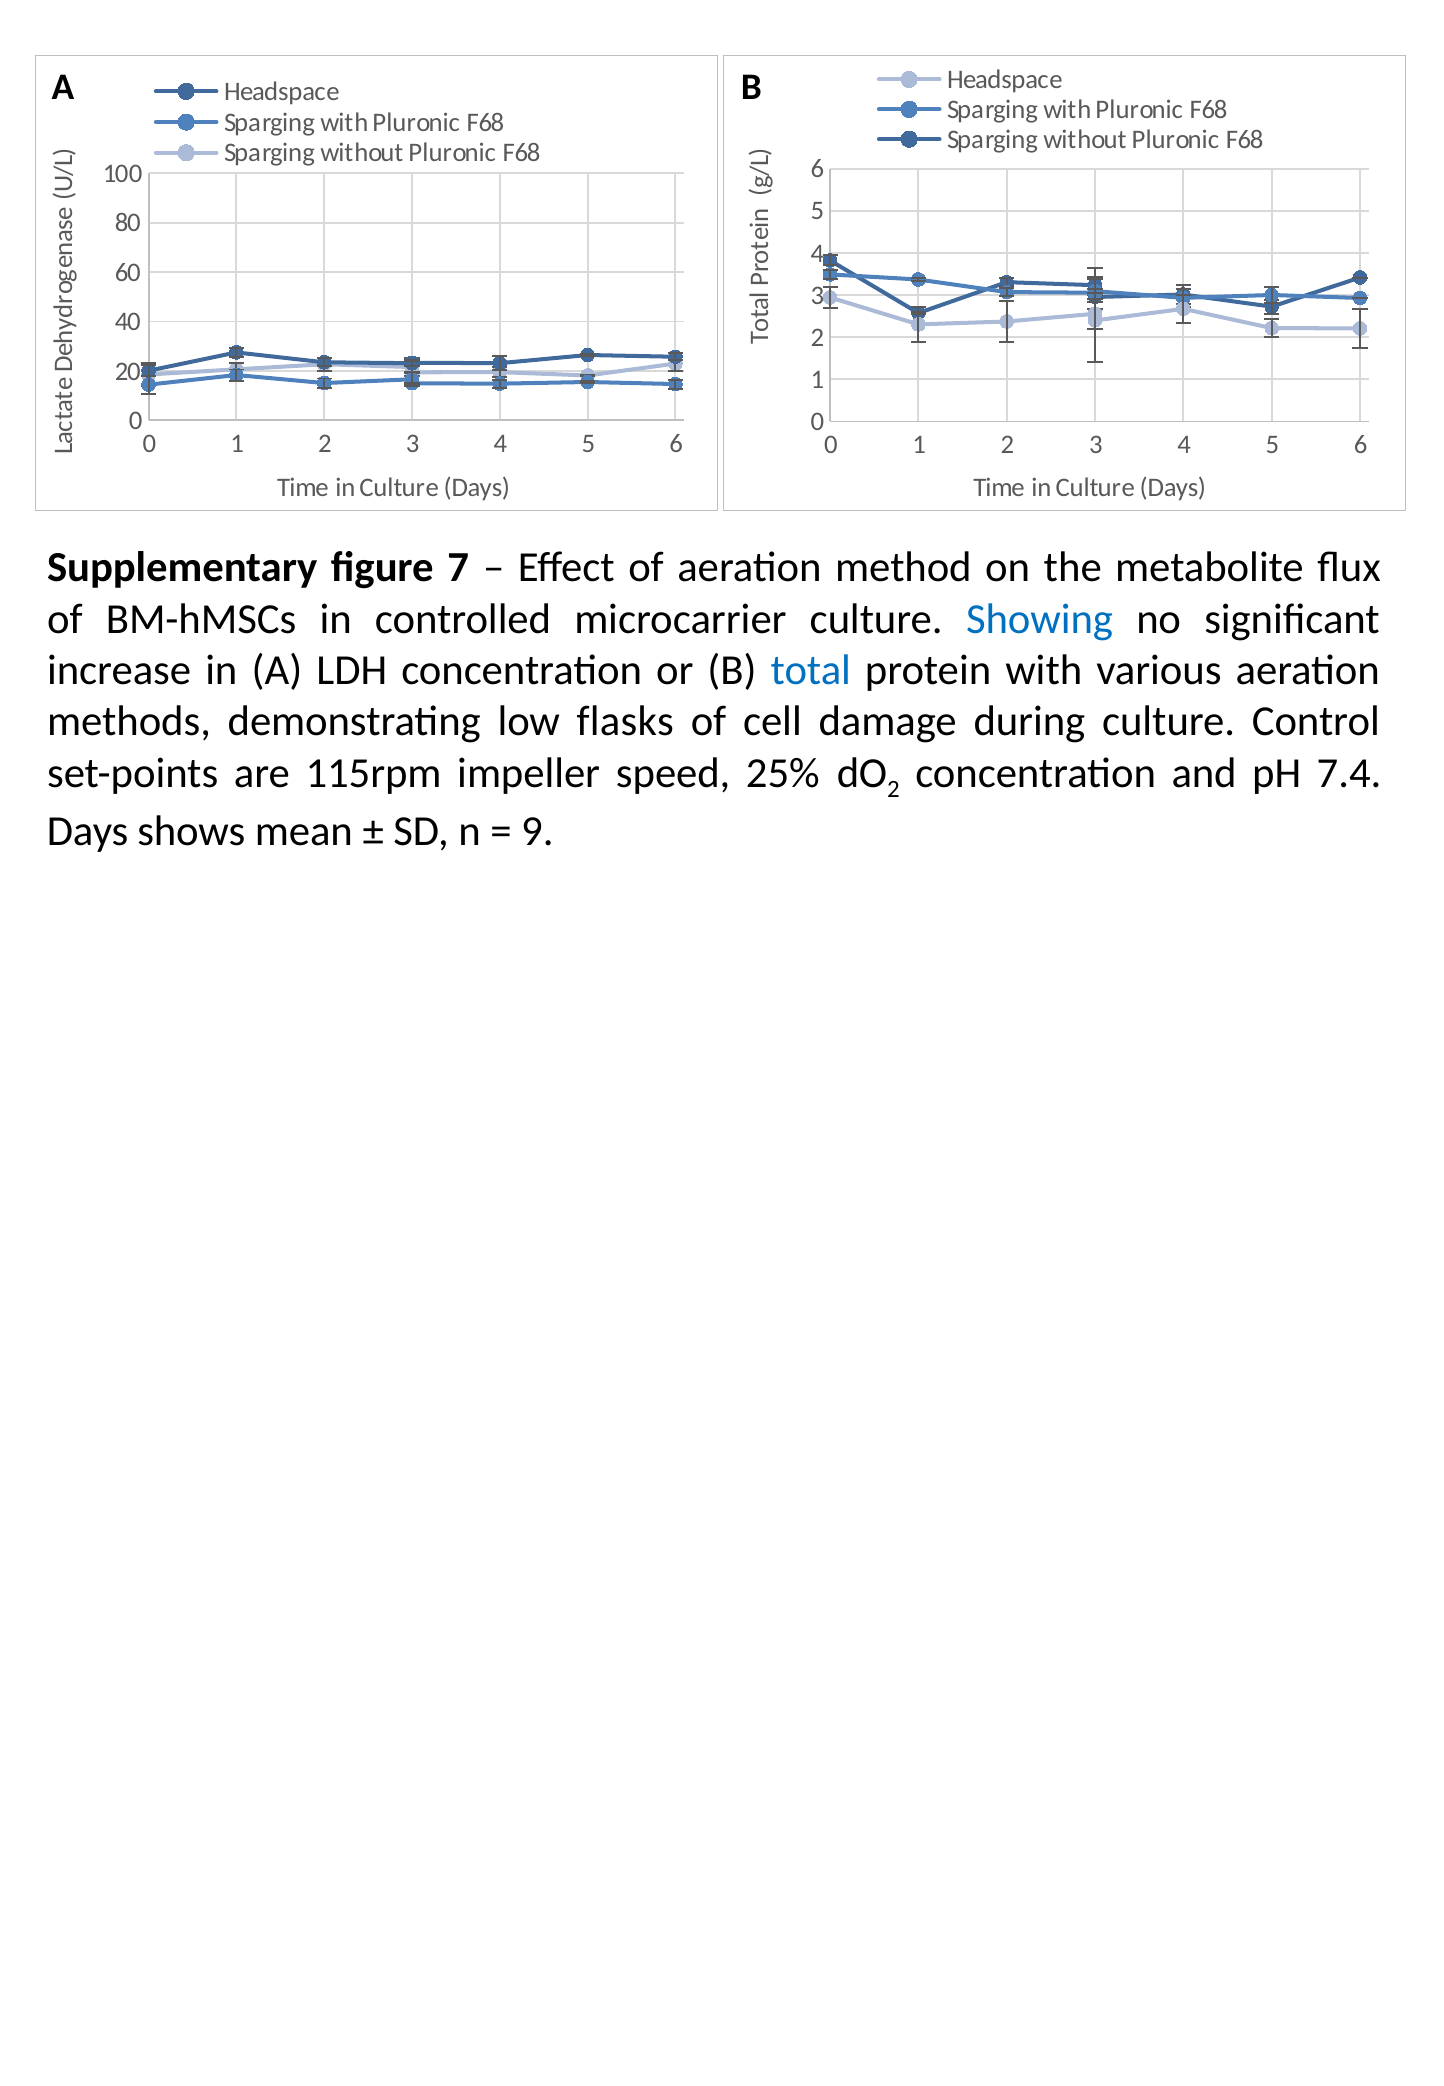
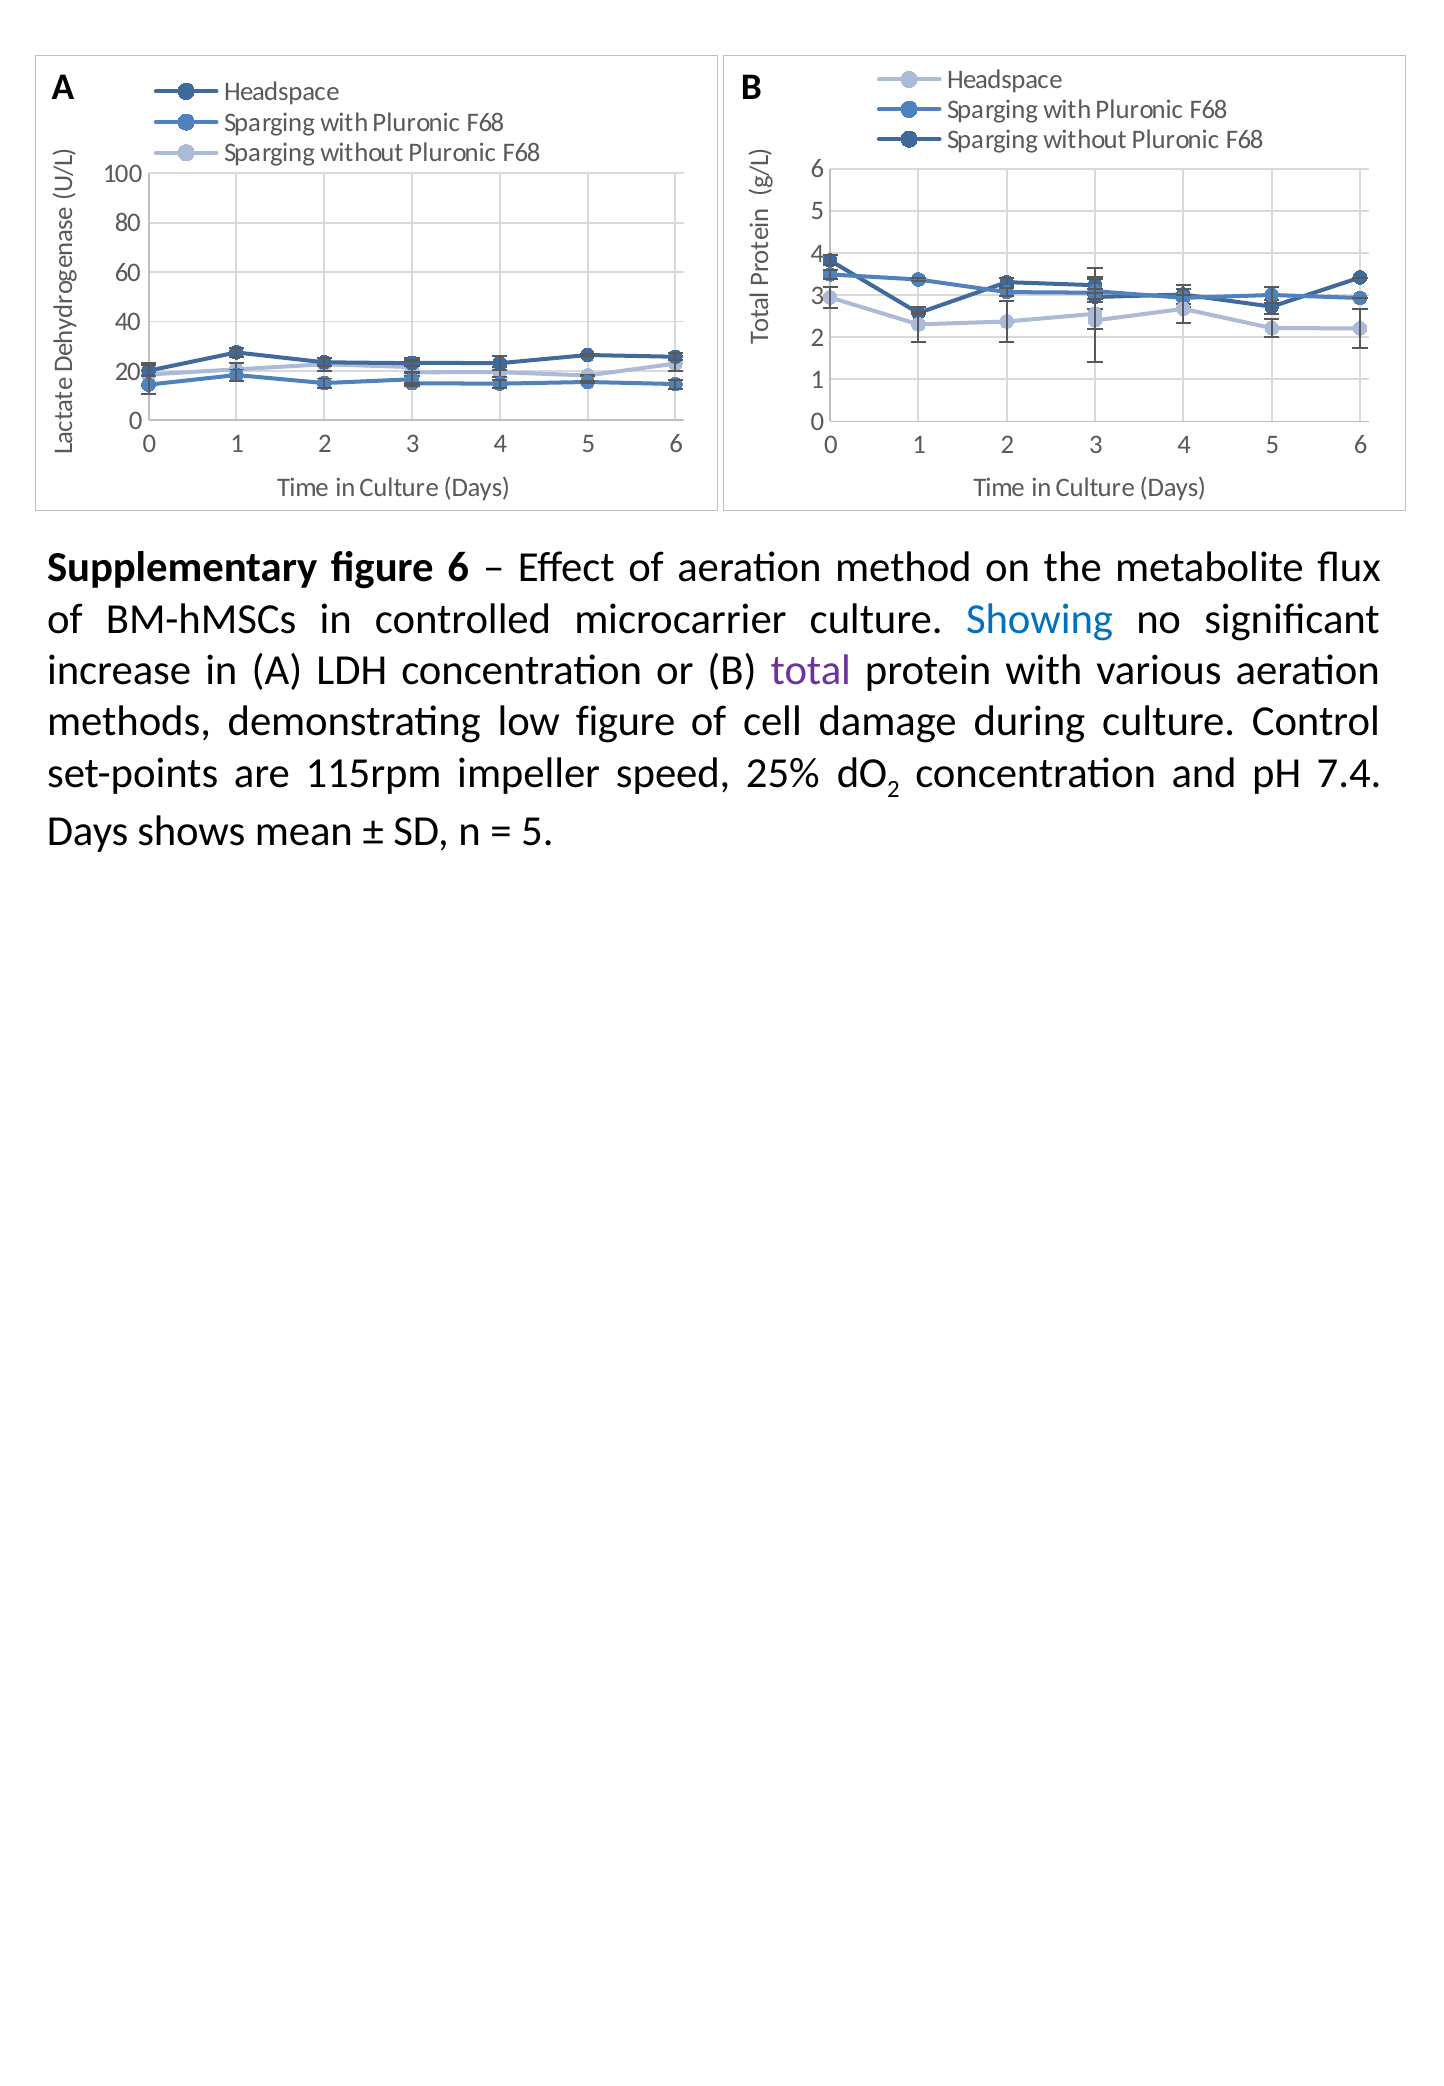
figure 7: 7 -> 6 (458, 568)
total colour: blue -> purple (811, 670)
low flasks: flasks -> figure (626, 722)
9: 9 -> 5 (537, 831)
